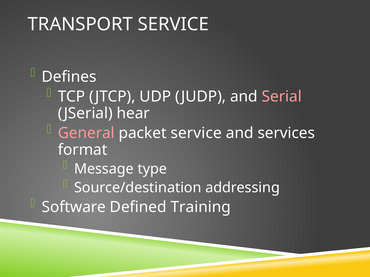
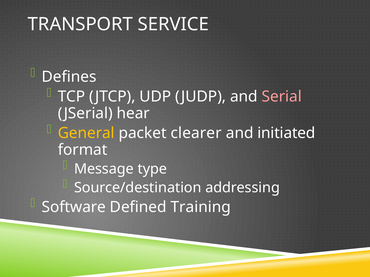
General colour: pink -> yellow (86, 133)
packet service: service -> clearer (196, 133)
services: services -> initiated (286, 133)
